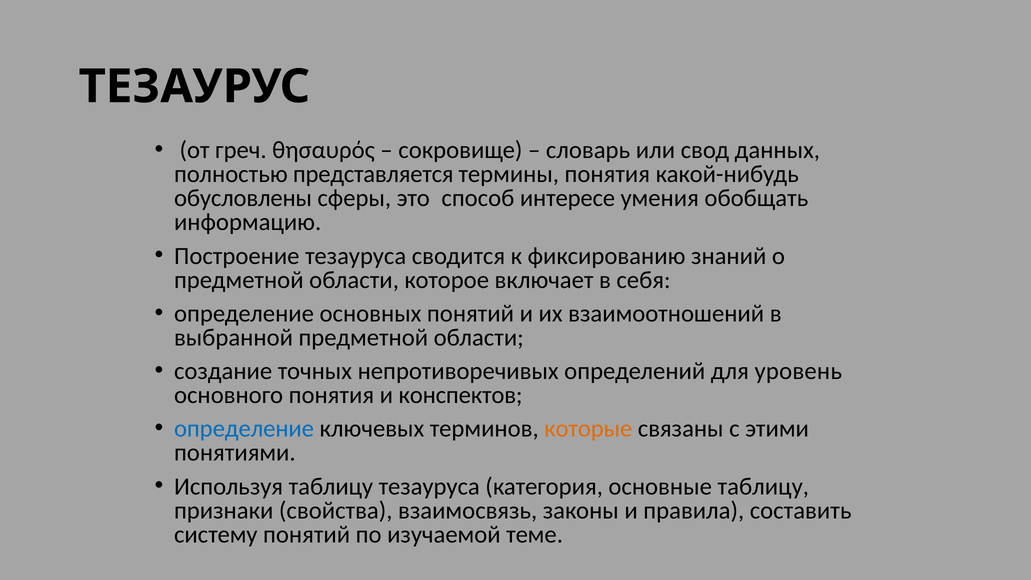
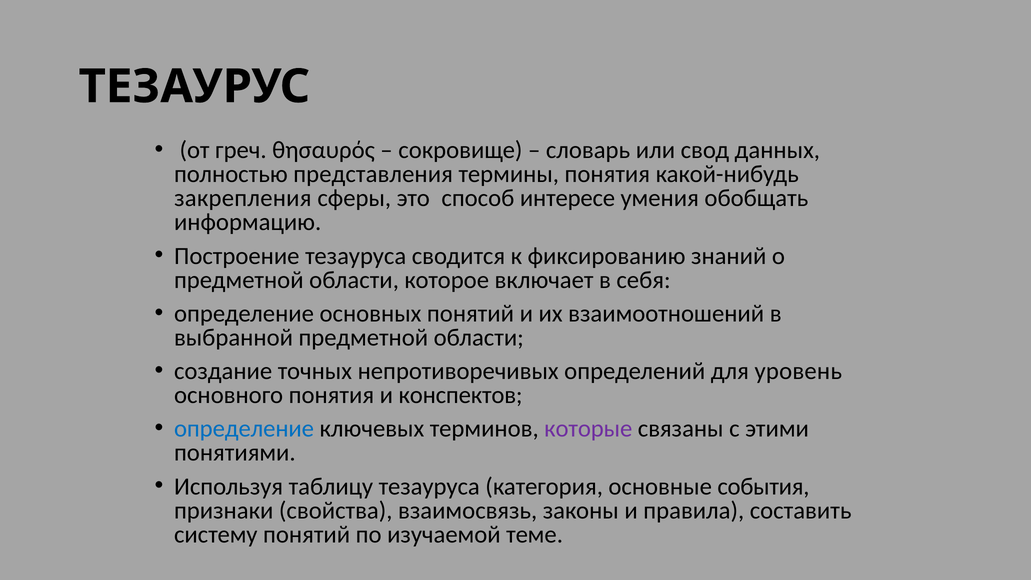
представляется: представляется -> представления (373, 174)
обусловлены: обусловлены -> закрепления (243, 198)
которые colour: orange -> purple (588, 429)
основные таблицу: таблицу -> события (763, 486)
